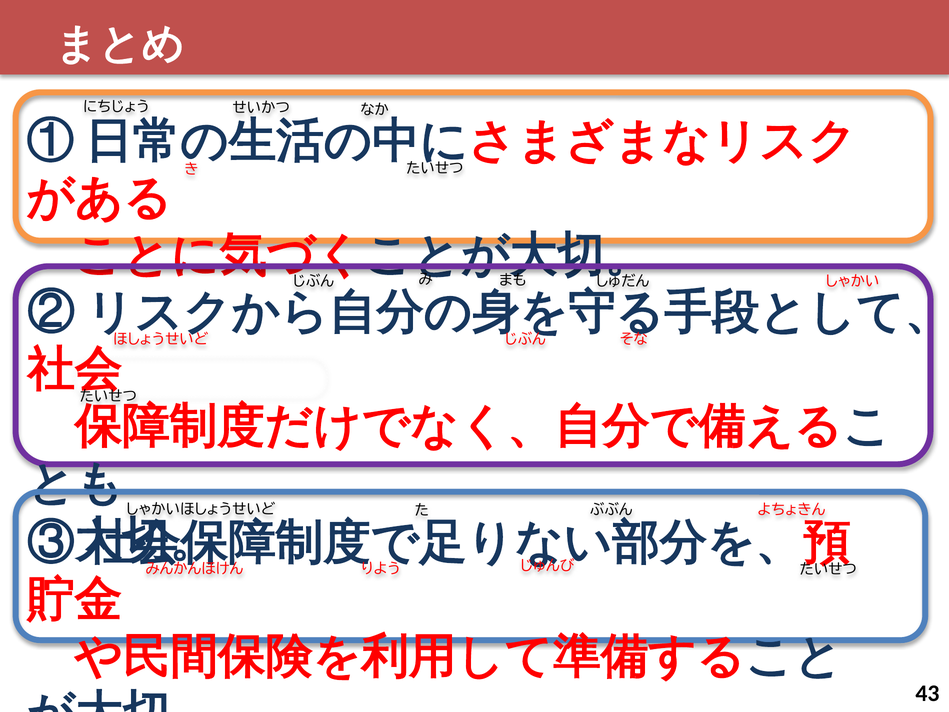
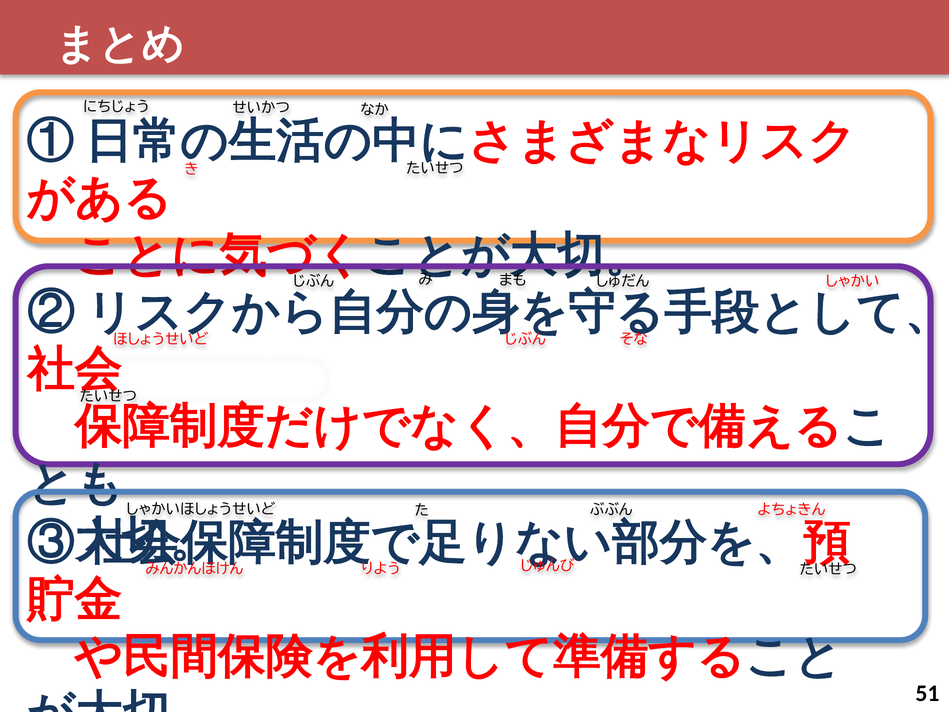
43: 43 -> 51 (927, 693)
